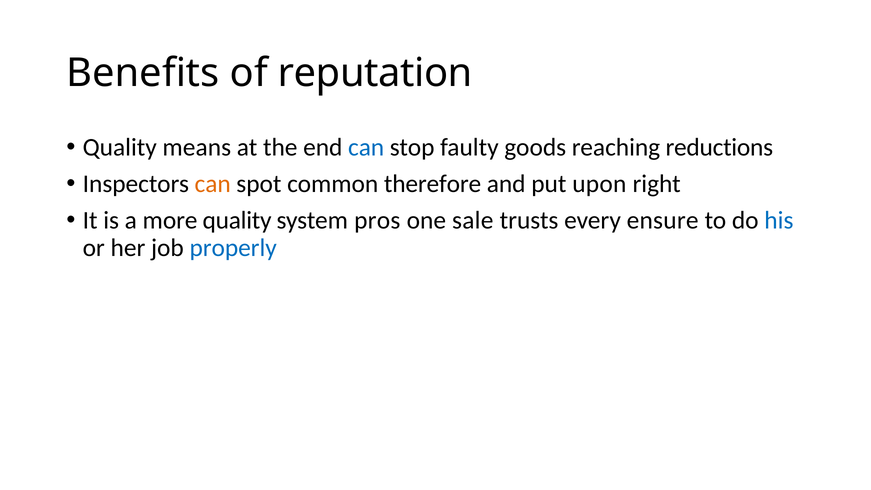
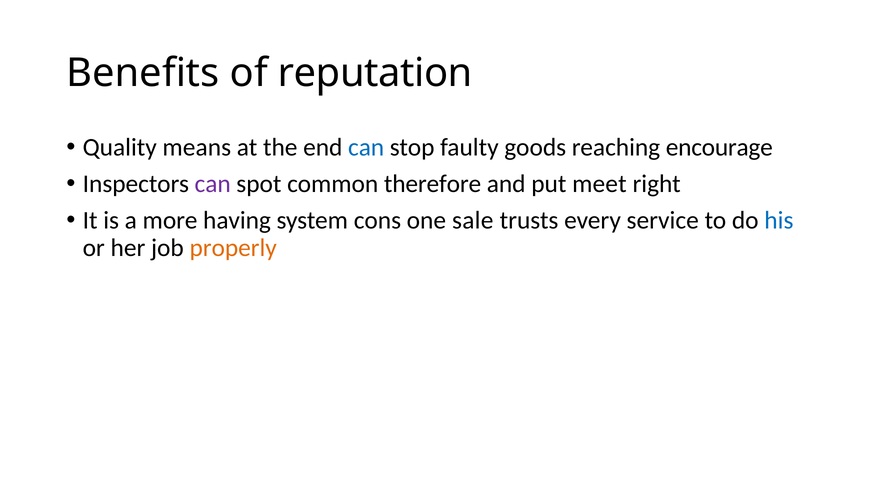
reductions: reductions -> encourage (719, 147)
can colour: orange -> purple (213, 184)
upon: upon -> meet (599, 184)
more quality: quality -> having (237, 220)
pros: pros -> cons (377, 220)
ensure: ensure -> service (663, 220)
properly colour: blue -> orange (233, 248)
